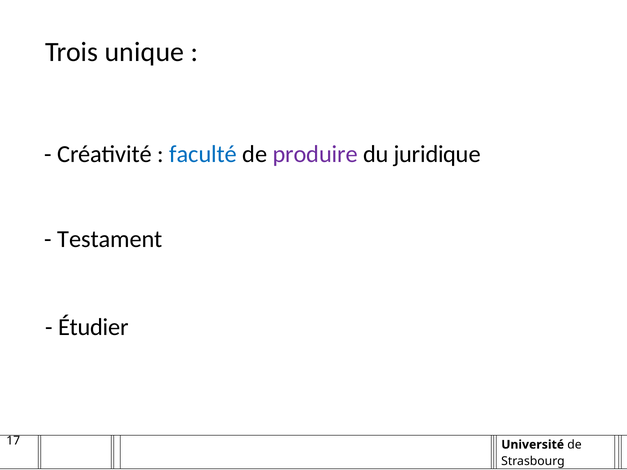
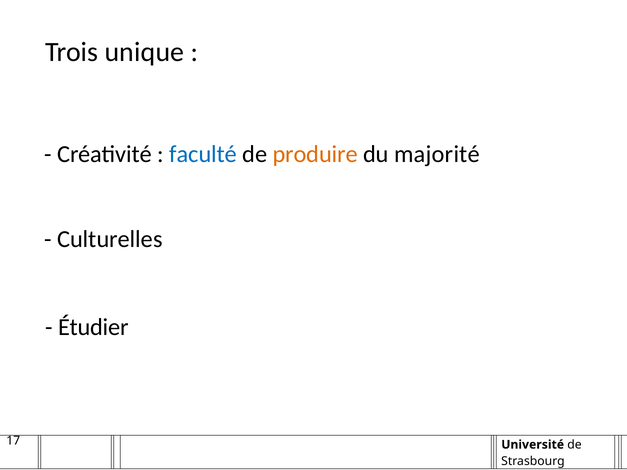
produire colour: purple -> orange (315, 154)
juridique: juridique -> majorité (437, 154)
Testament: Testament -> Culturelles (110, 239)
